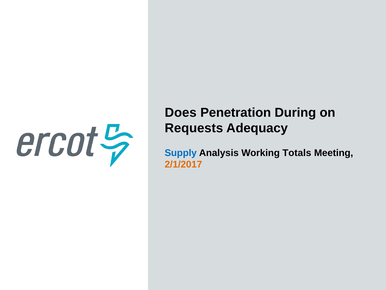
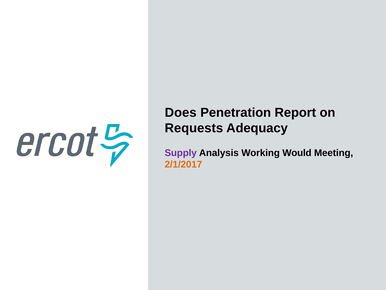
During: During -> Report (295, 112)
Supply colour: blue -> purple (181, 153)
Totals: Totals -> Would (297, 153)
